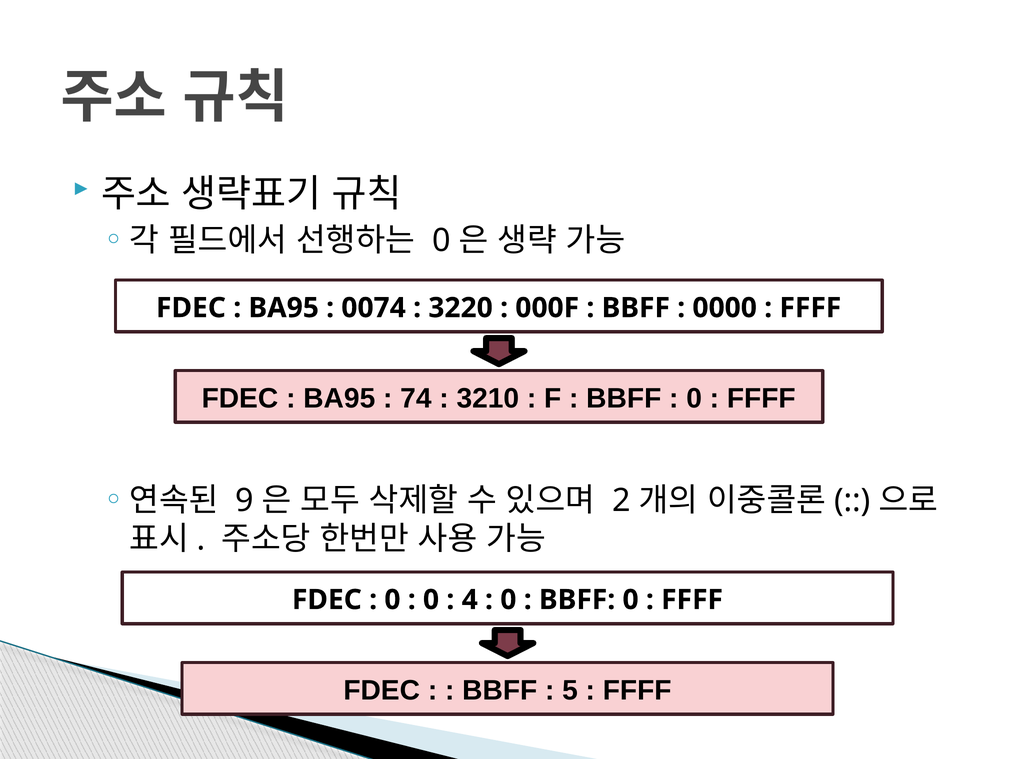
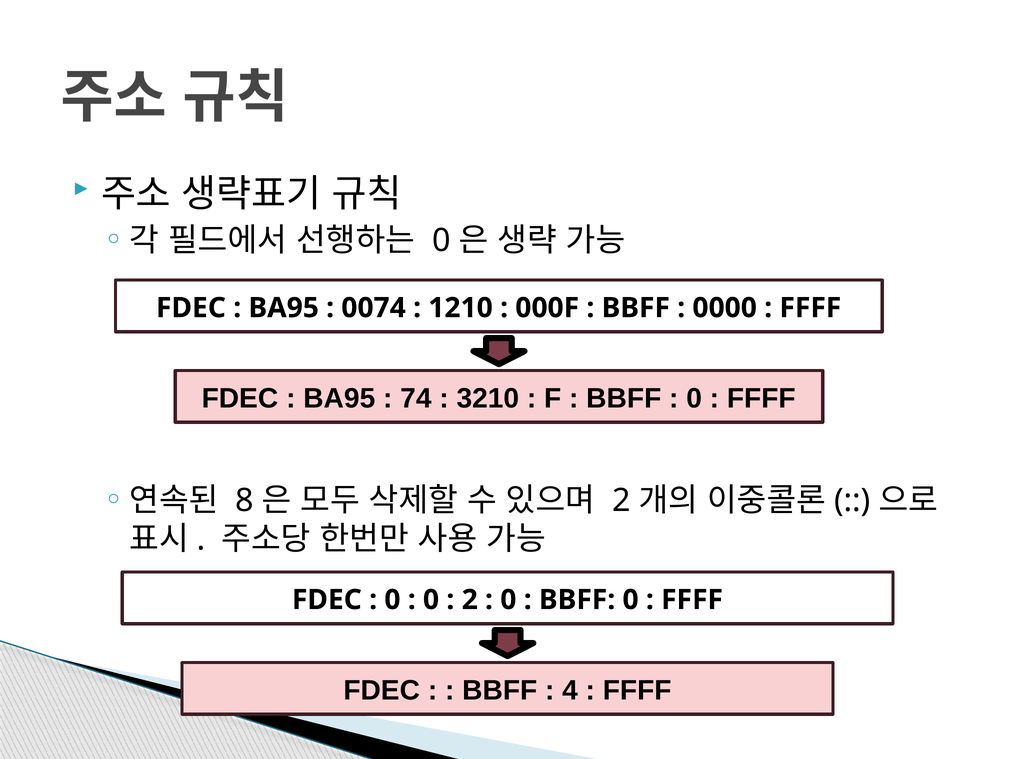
3220: 3220 -> 1210 (461, 308)
9: 9 -> 8 (245, 501)
4: 4 -> 2 (470, 600)
5: 5 -> 4 (570, 690)
